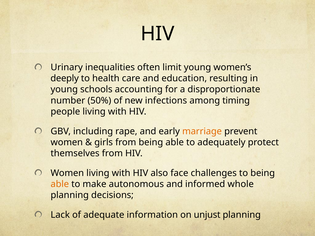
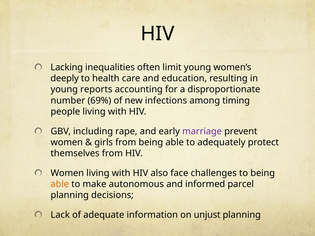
Urinary: Urinary -> Lacking (67, 68)
schools: schools -> reports (96, 90)
50%: 50% -> 69% (99, 101)
marriage colour: orange -> purple (202, 131)
whole: whole -> parcel (241, 184)
